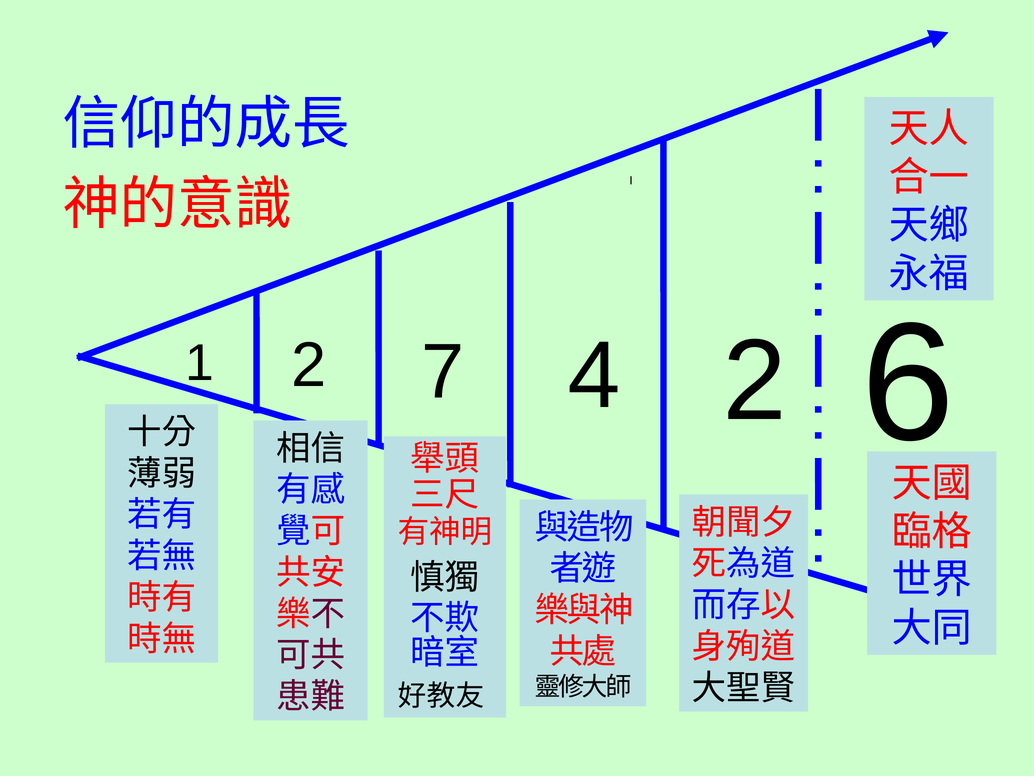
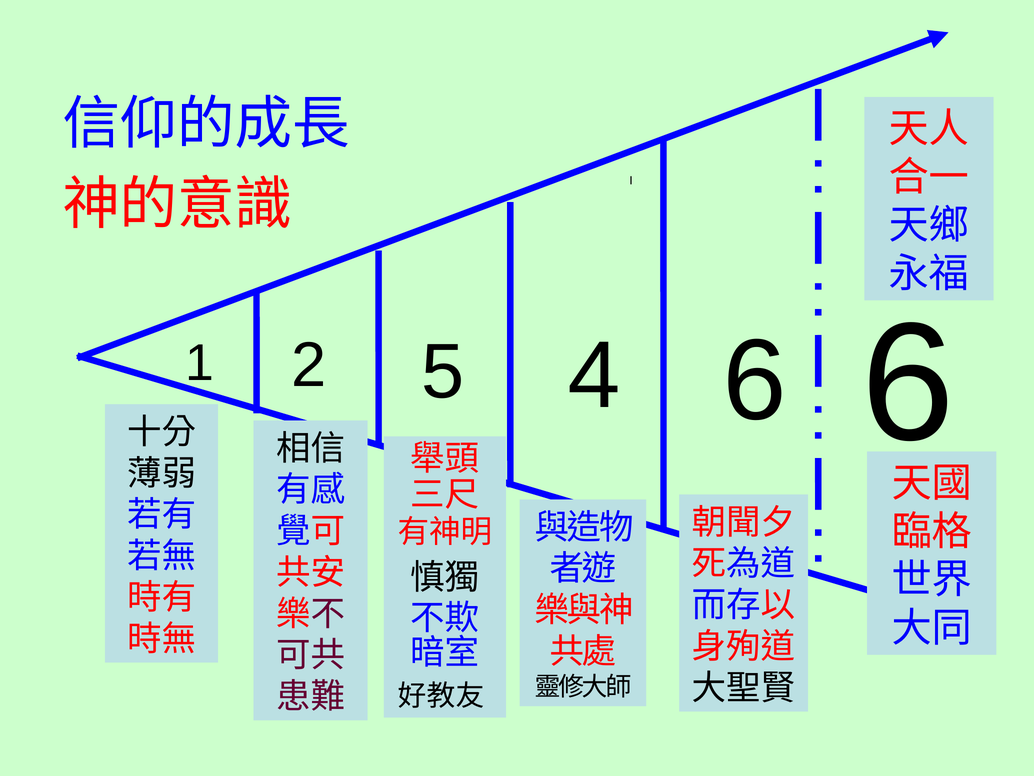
7: 7 -> 5 (443, 372)
4 2: 2 -> 6 (755, 381)
